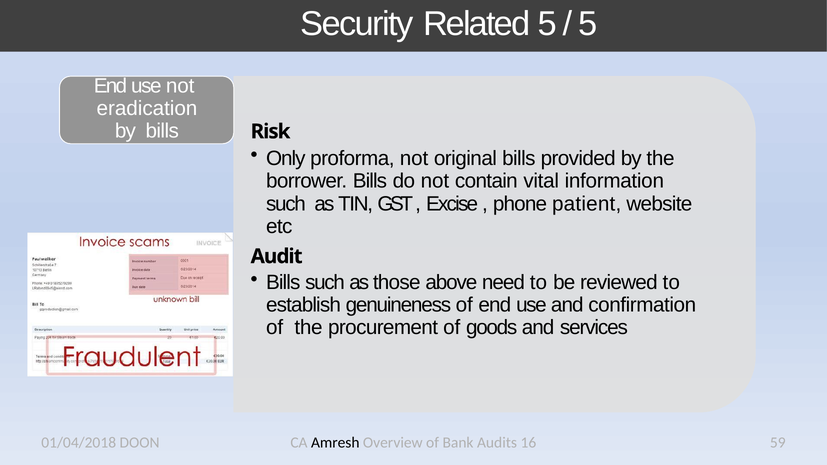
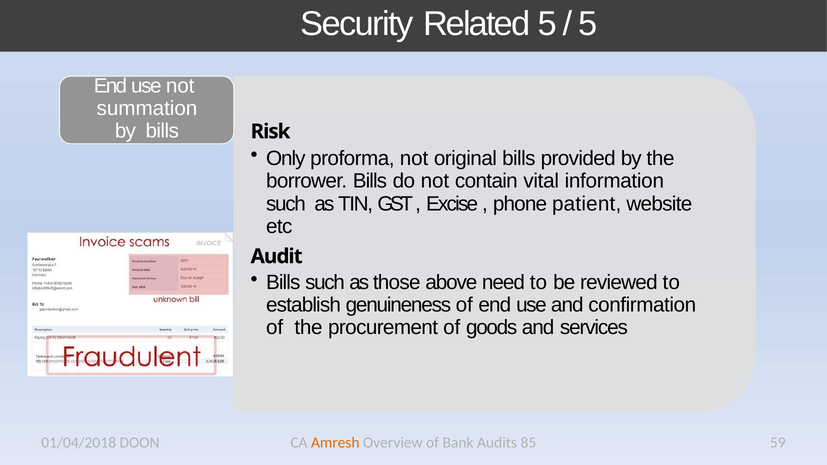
eradication: eradication -> summation (147, 108)
Amresh colour: black -> orange (335, 443)
16: 16 -> 85 (528, 443)
